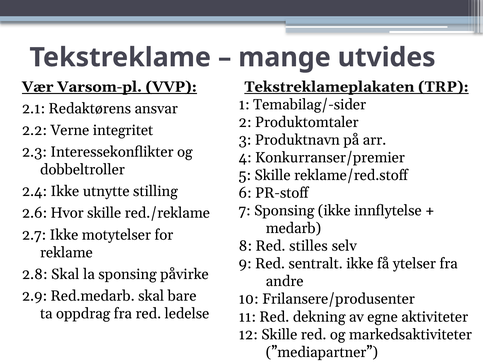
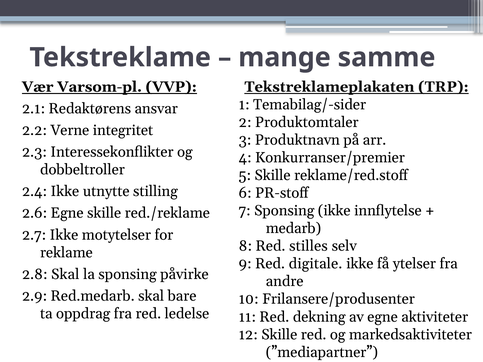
utvides: utvides -> samme (387, 57)
2.6 Hvor: Hvor -> Egne (67, 213)
sentralt: sentralt -> digitale (316, 264)
